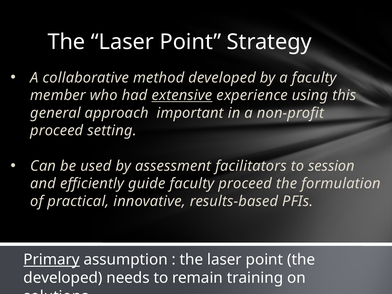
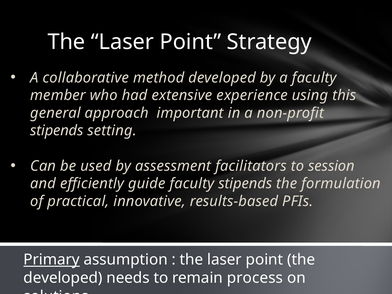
extensive underline: present -> none (182, 95)
proceed: proceed -> stipends (57, 131)
faculty proceed: proceed -> stipends (245, 184)
training: training -> process (255, 278)
